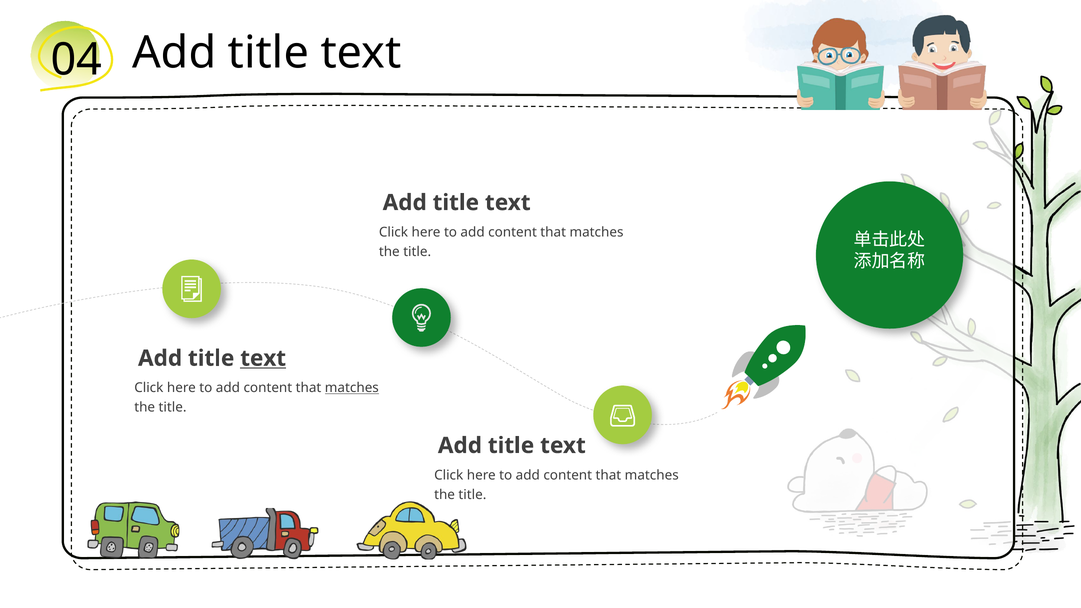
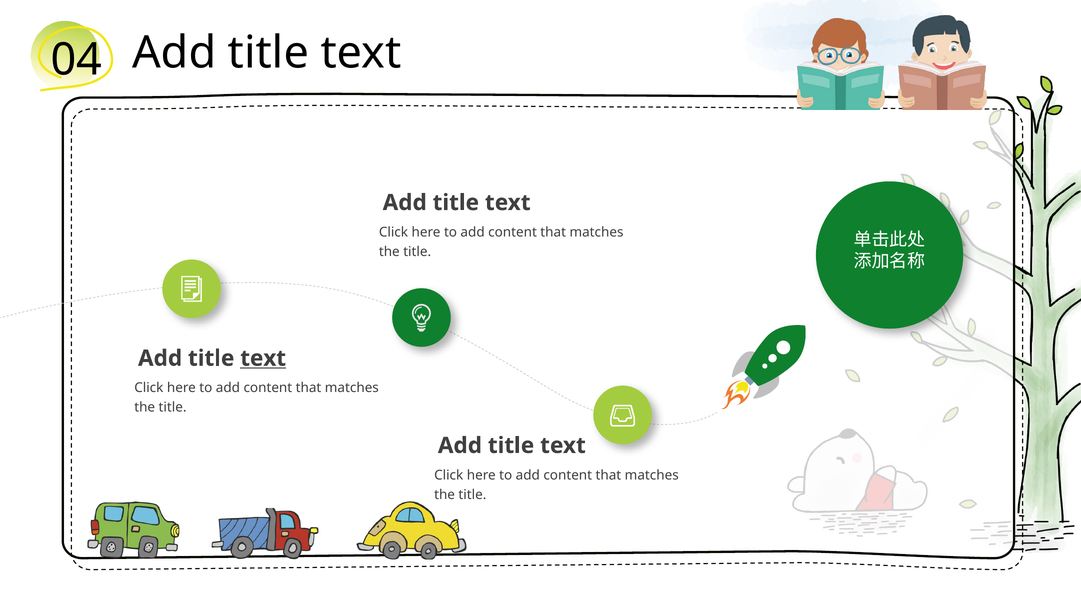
matches underline: present -> none (352, 388)
